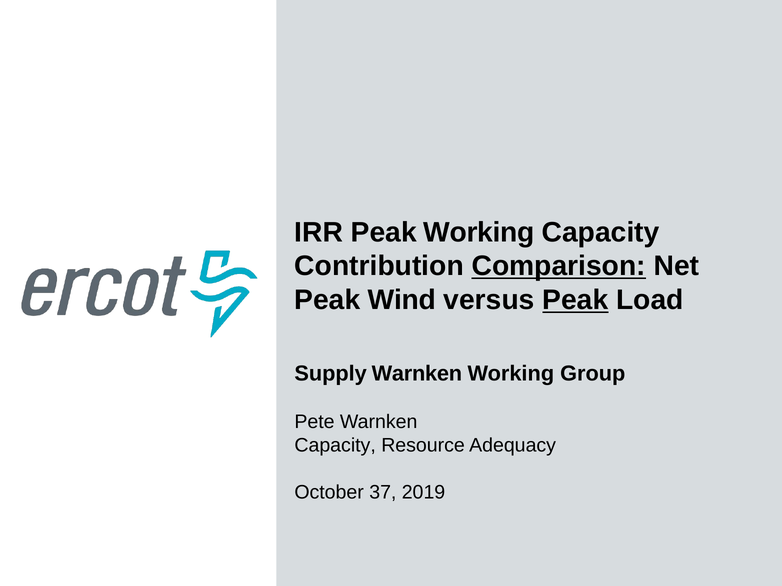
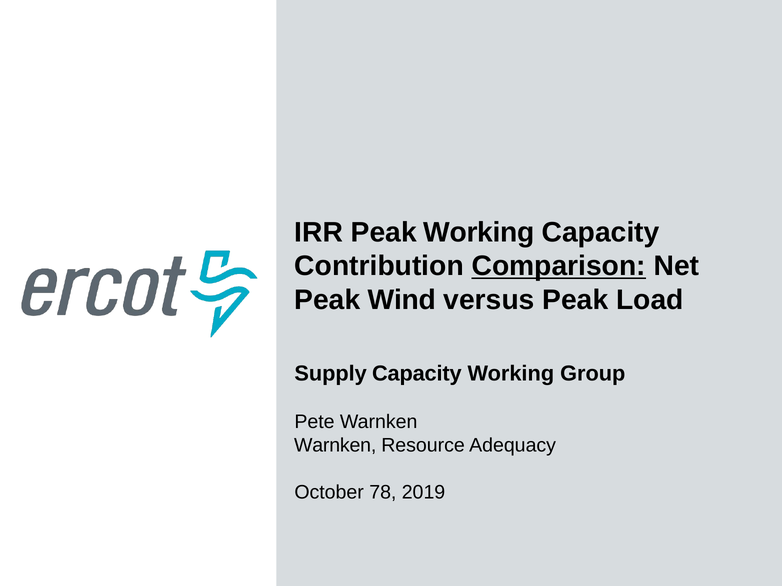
Peak underline: present -> none (575, 300)
Supply Warnken: Warnken -> Capacity (417, 374)
Capacity: Capacity -> Warnken (335, 446)
37: 37 -> 78 (383, 493)
